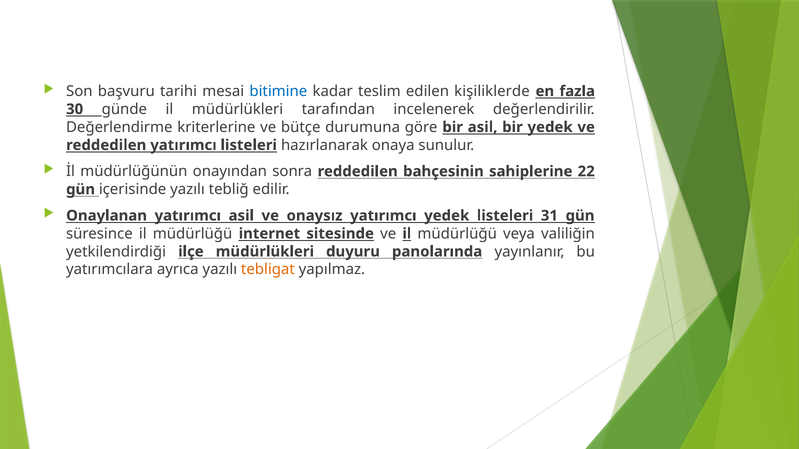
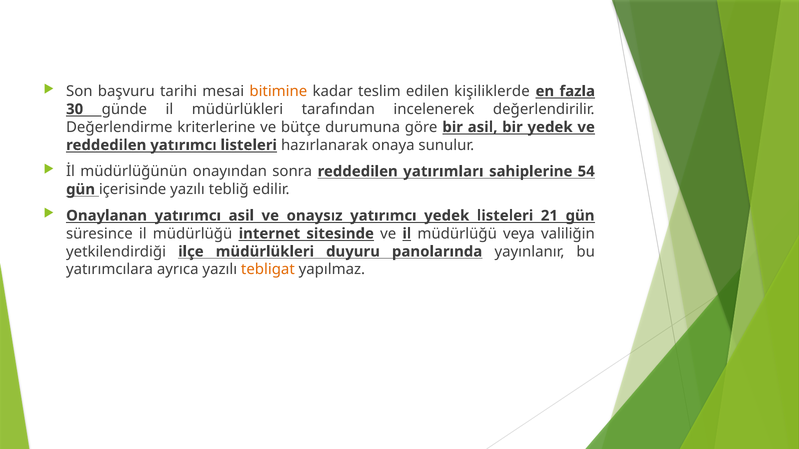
bitimine colour: blue -> orange (278, 91)
bahçesinin: bahçesinin -> yatırımları (443, 172)
22: 22 -> 54 (586, 172)
31: 31 -> 21 (549, 216)
